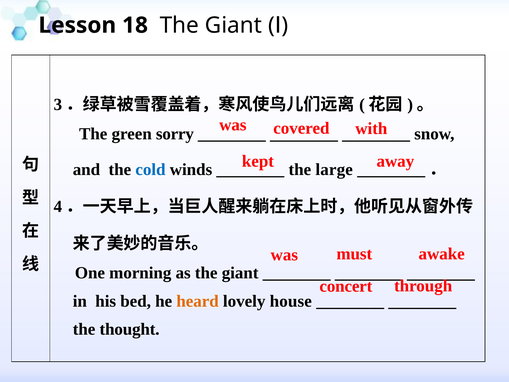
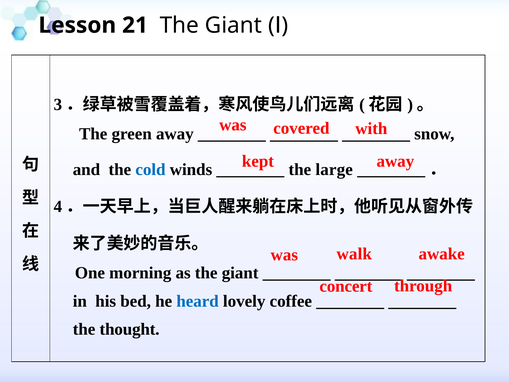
18: 18 -> 21 (135, 25)
green sorry: sorry -> away (175, 134)
must: must -> walk (354, 254)
heard colour: orange -> blue (198, 301)
house: house -> coffee (291, 301)
